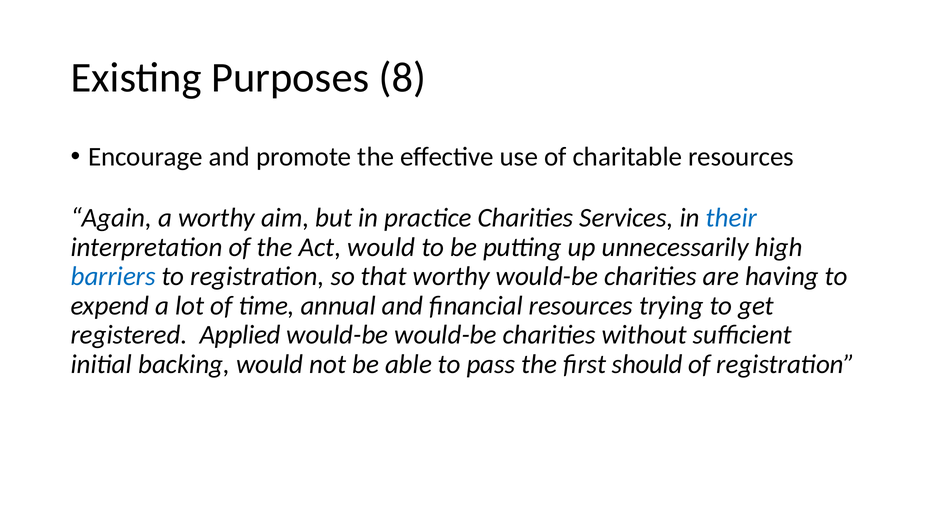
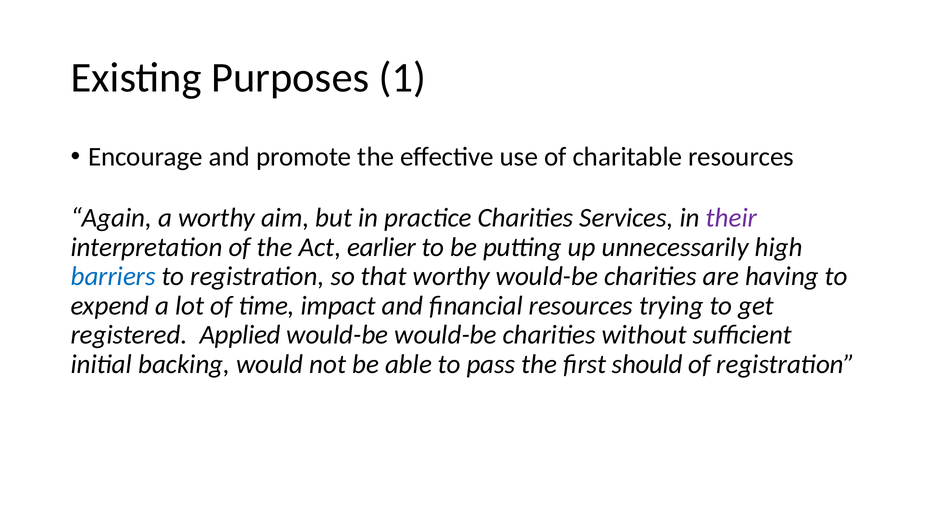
8: 8 -> 1 (402, 78)
their colour: blue -> purple (731, 218)
Act would: would -> earlier (382, 247)
annual: annual -> impact (338, 305)
